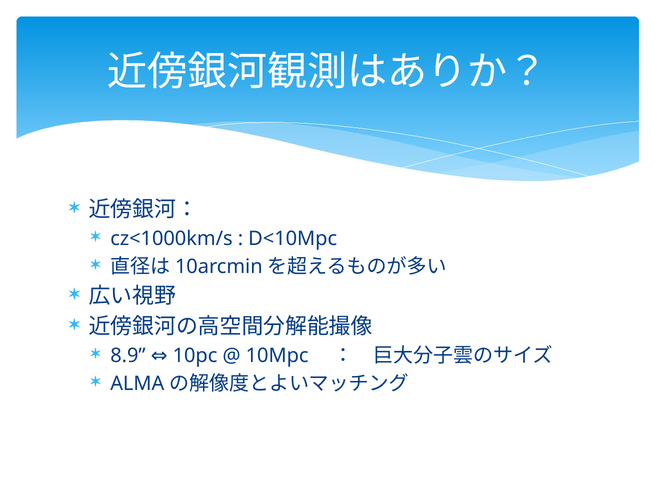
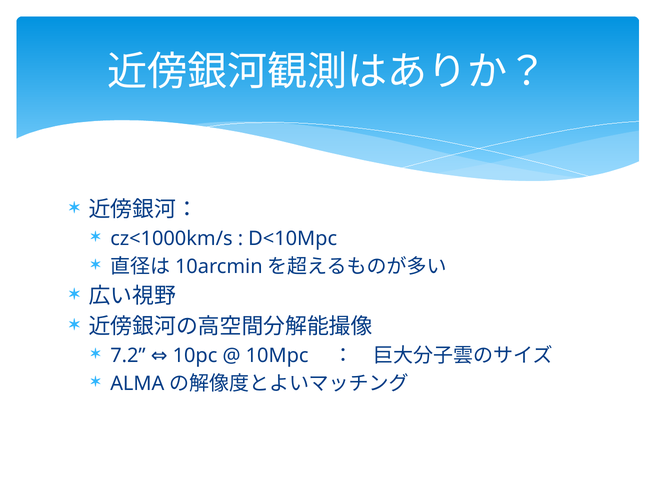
8.9: 8.9 -> 7.2 (128, 356)
